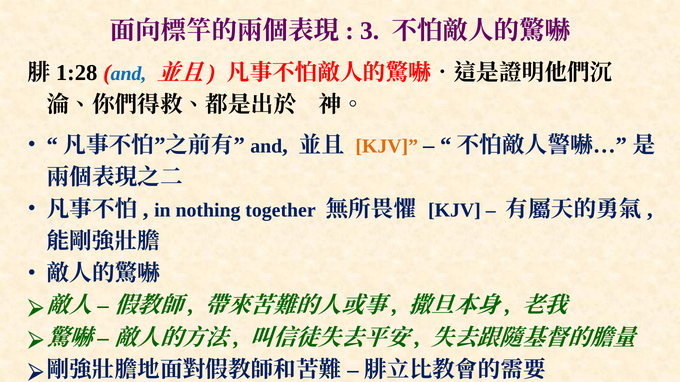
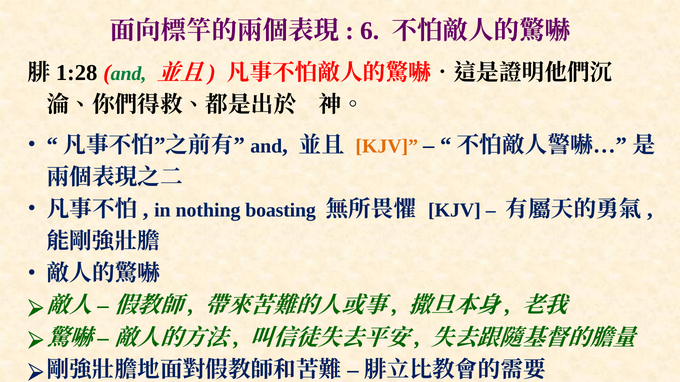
3: 3 -> 6 (370, 31)
and colour: blue -> green (129, 74)
together: together -> boasting (281, 211)
